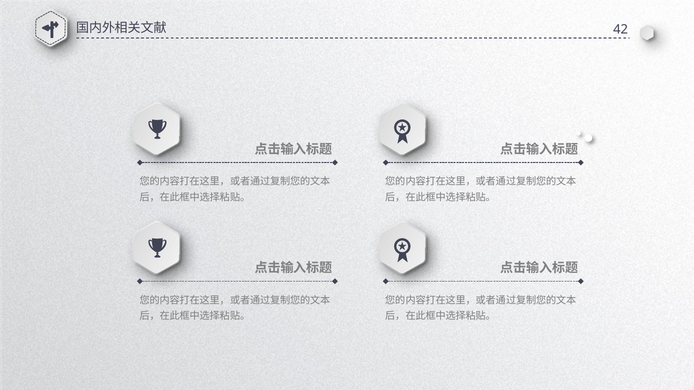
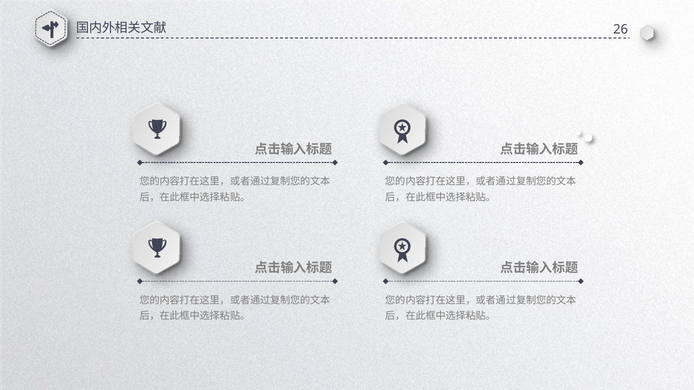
42: 42 -> 26 (621, 30)
